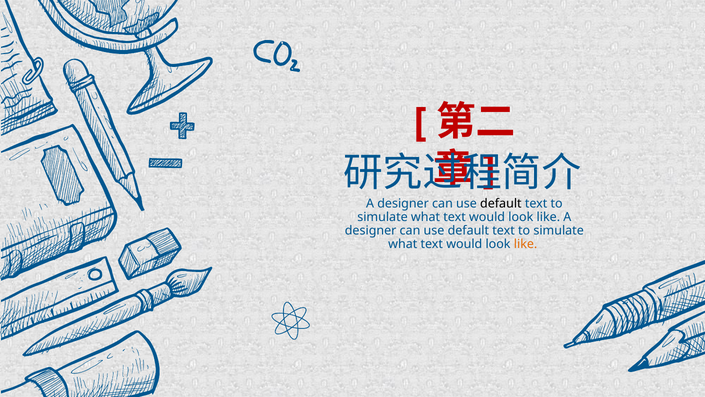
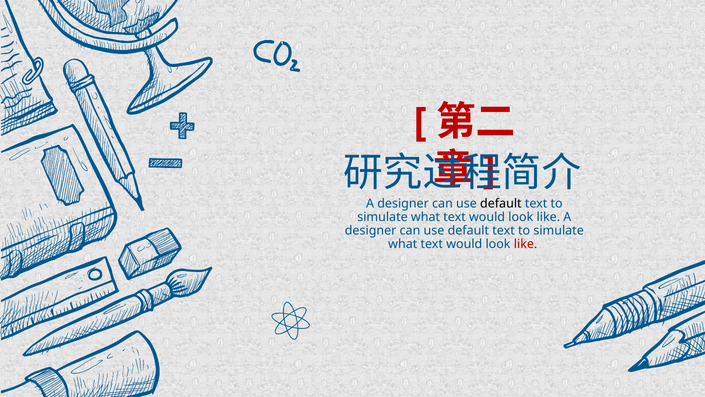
like colour: orange -> red (526, 244)
